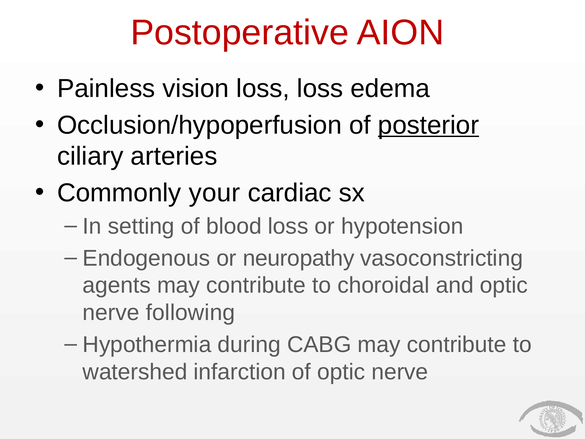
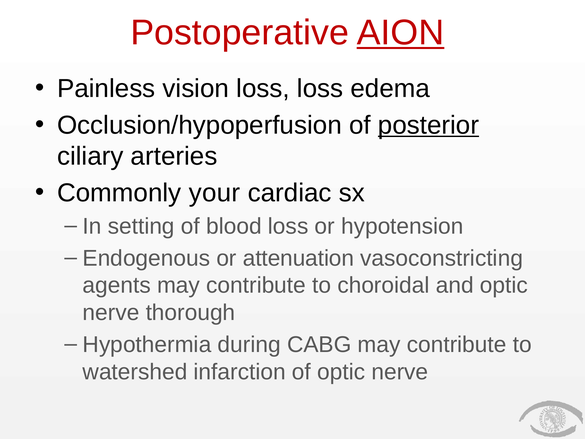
AION underline: none -> present (400, 33)
neuropathy: neuropathy -> attenuation (299, 258)
following: following -> thorough (190, 313)
